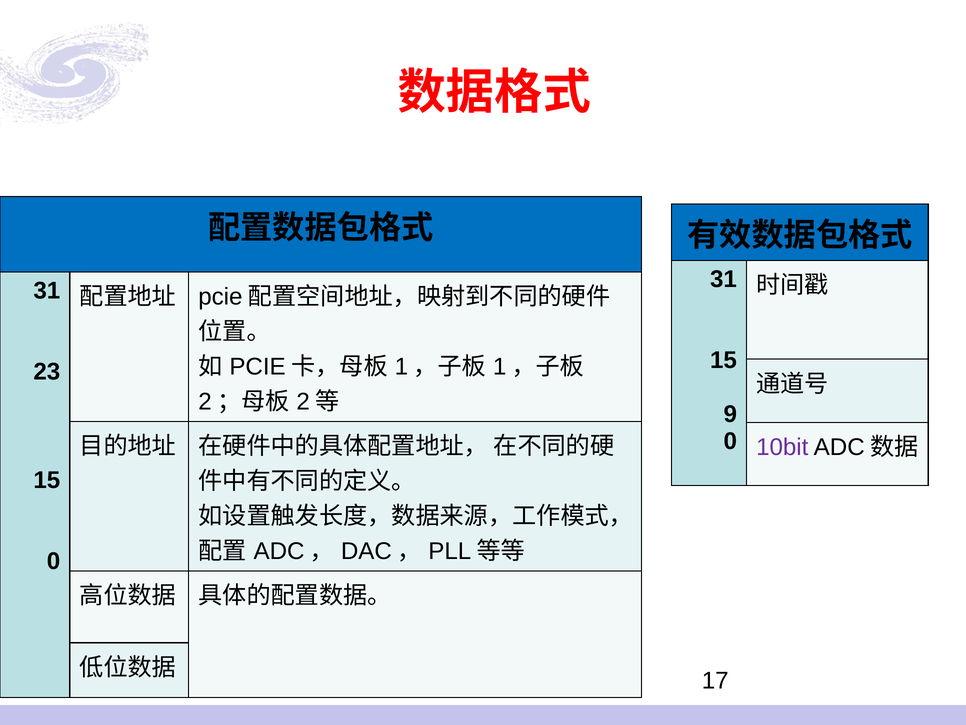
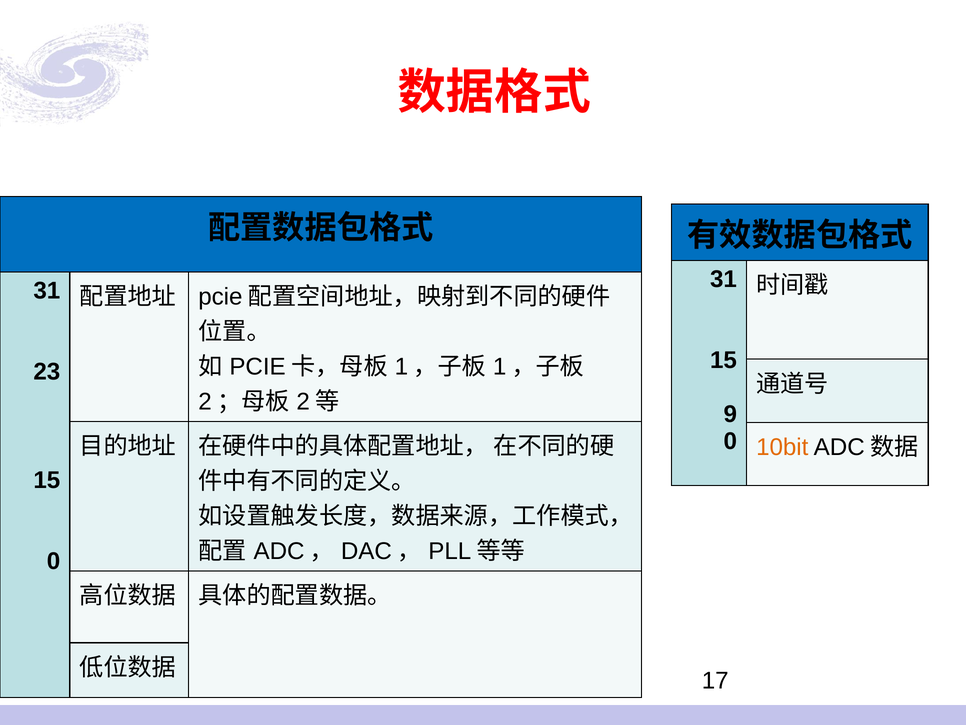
10bit colour: purple -> orange (782, 447)
